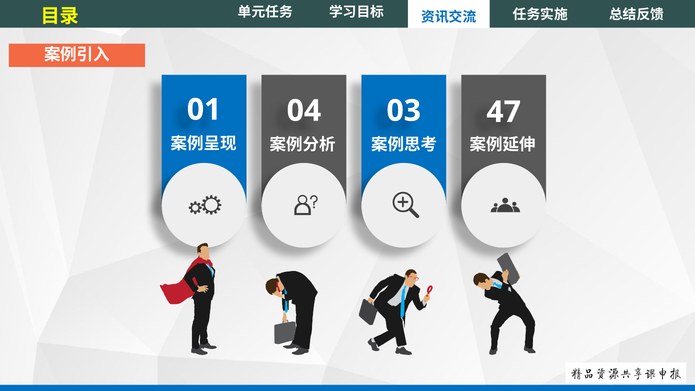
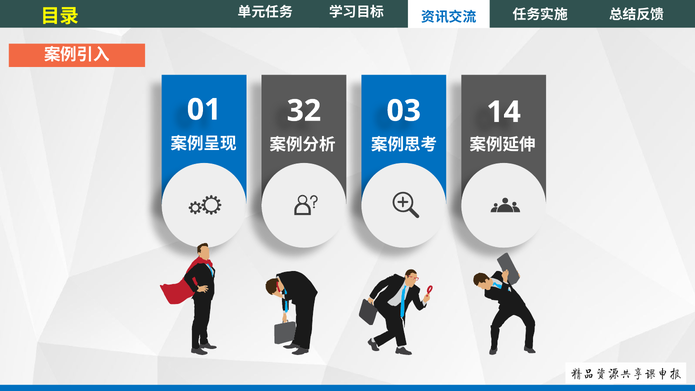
04: 04 -> 32 (304, 111)
47: 47 -> 14 (504, 112)
